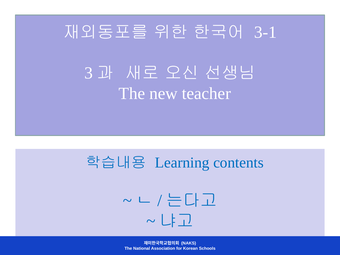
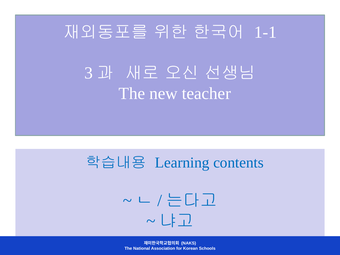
3-1: 3-1 -> 1-1 (266, 32)
